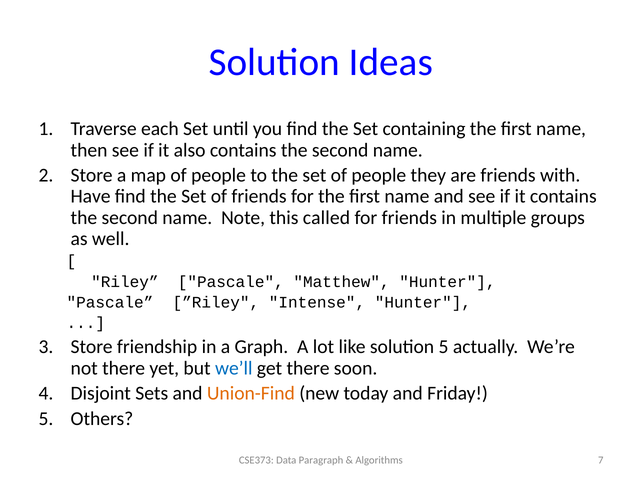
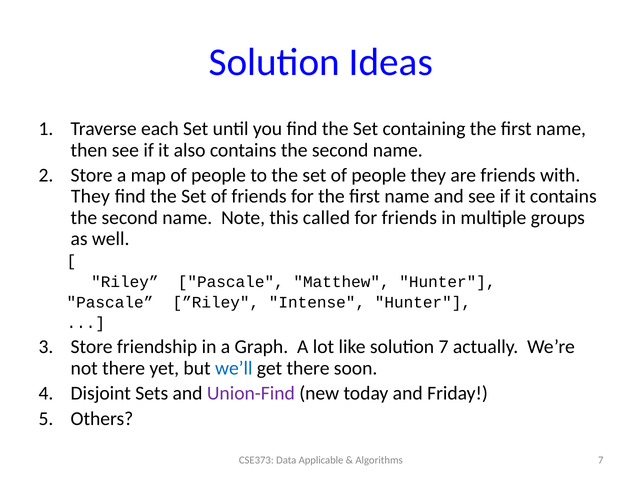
Have: Have -> They (90, 196)
solution 5: 5 -> 7 (444, 347)
Union-Find colour: orange -> purple (251, 393)
Paragraph: Paragraph -> Applicable (321, 460)
